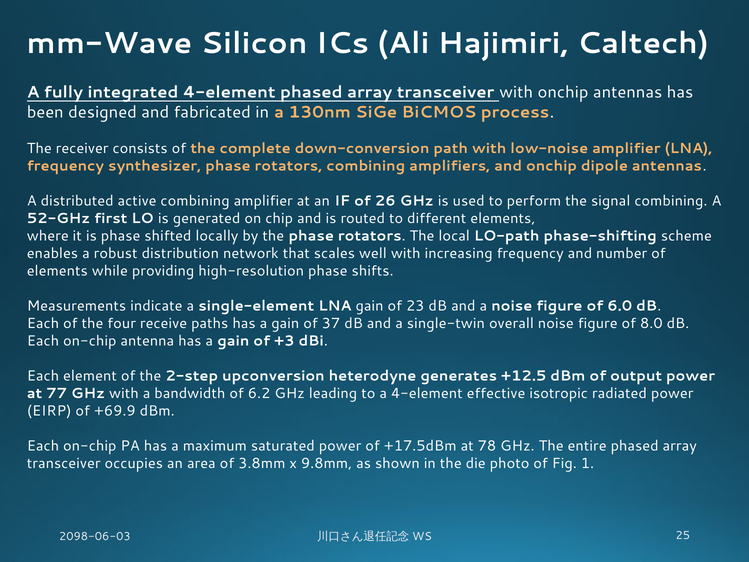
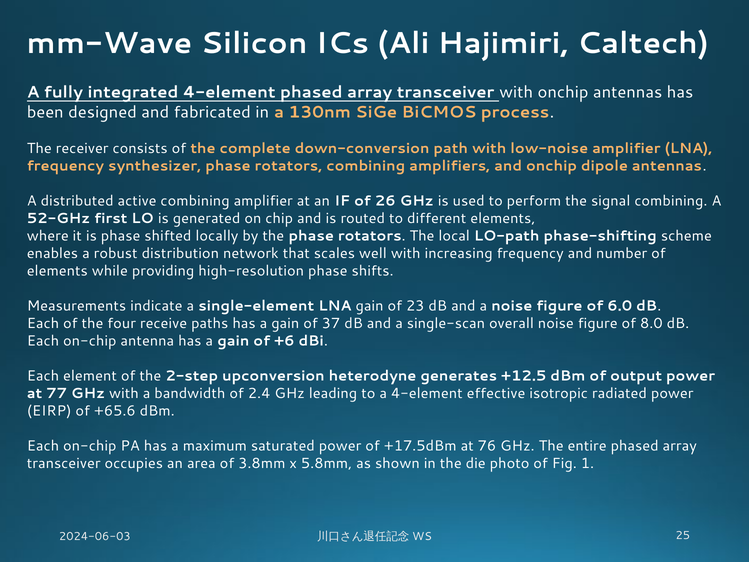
single-twin: single-twin -> single-scan (446, 323)
+3: +3 -> +6 (284, 341)
6.2: 6.2 -> 2.4 (259, 393)
+69.9: +69.9 -> +65.6 (115, 411)
78: 78 -> 76 (487, 446)
9.8mm: 9.8mm -> 5.8mm (327, 463)
2098-06-03: 2098-06-03 -> 2024-06-03 (95, 536)
